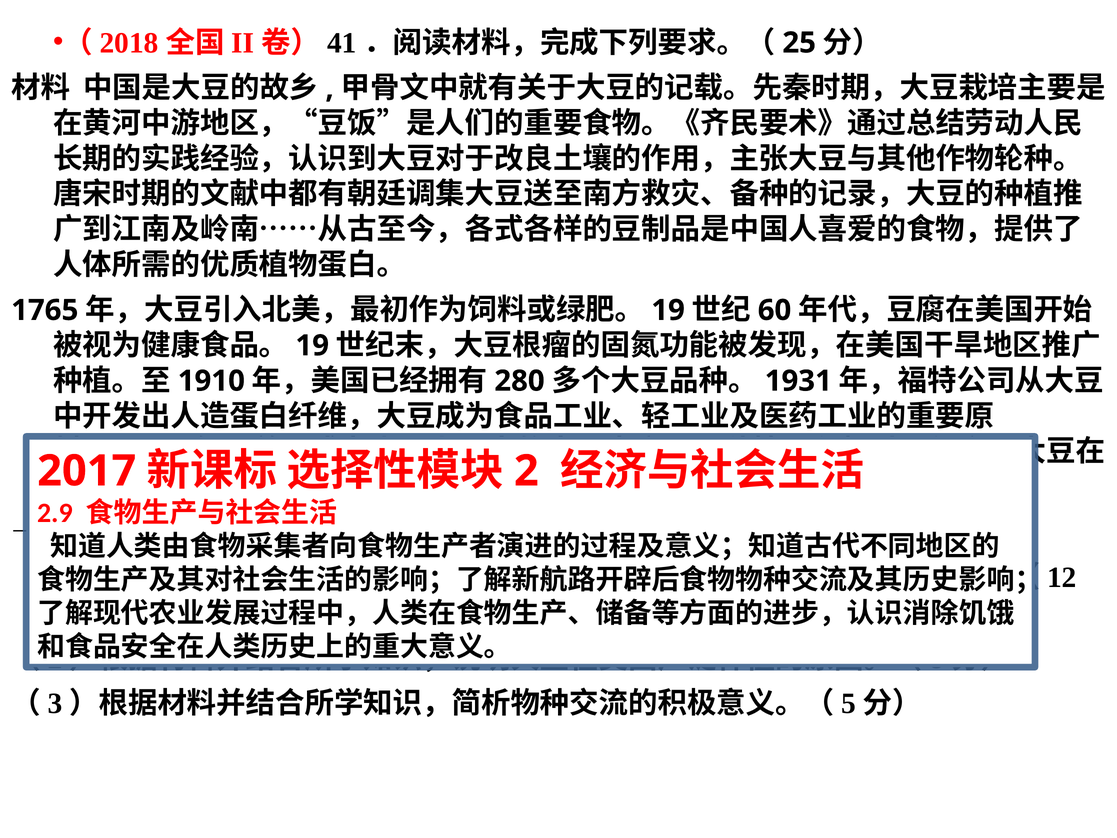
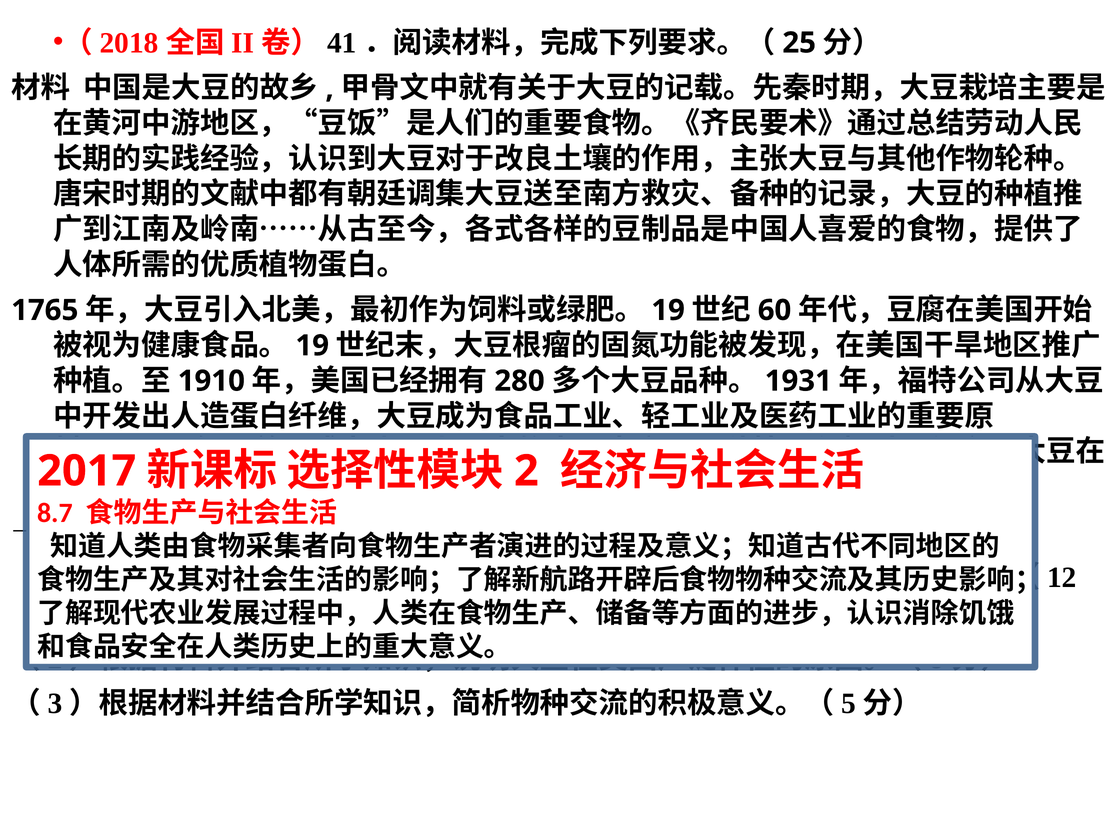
2.9: 2.9 -> 8.7 (55, 513)
